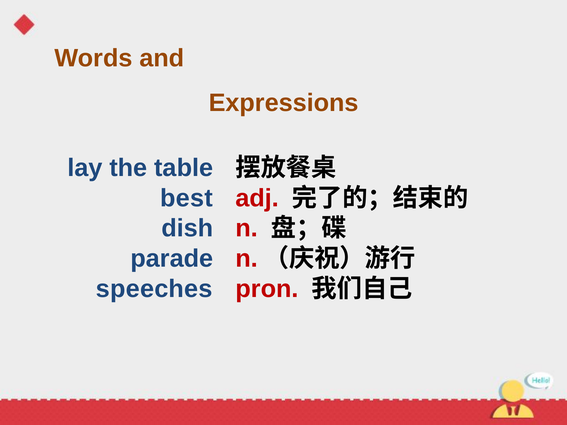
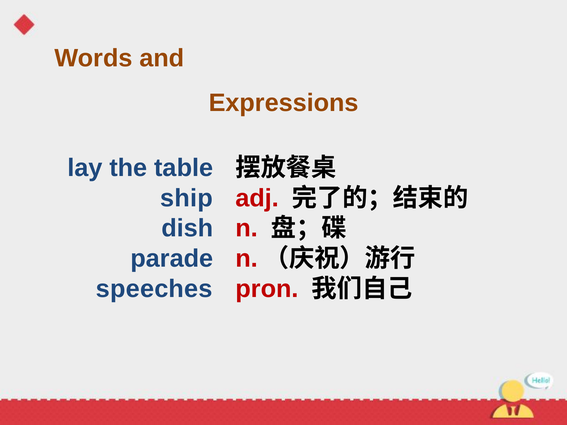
best: best -> ship (187, 198)
